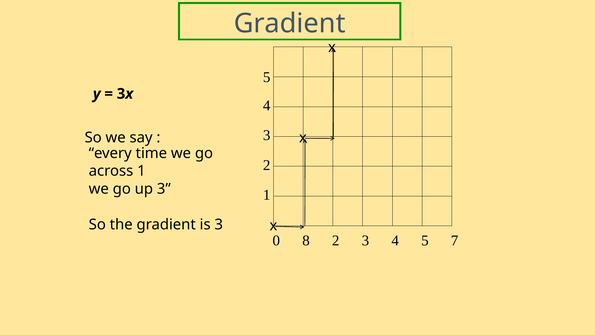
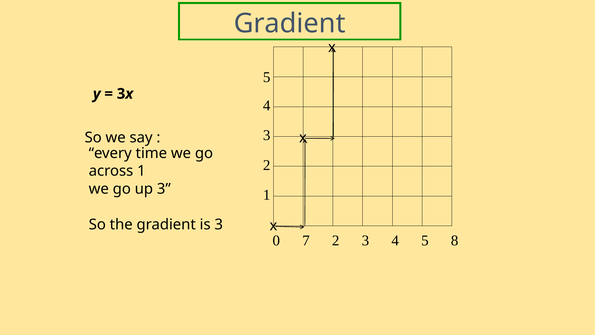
8: 8 -> 7 (306, 240)
7: 7 -> 8 (455, 240)
